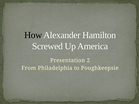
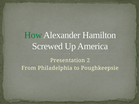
How colour: black -> green (33, 35)
